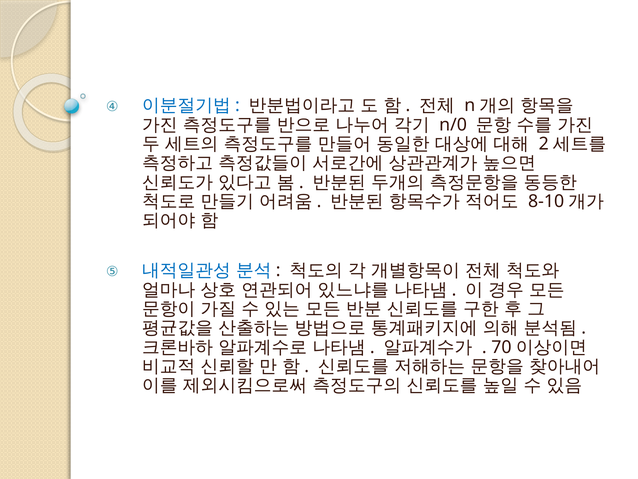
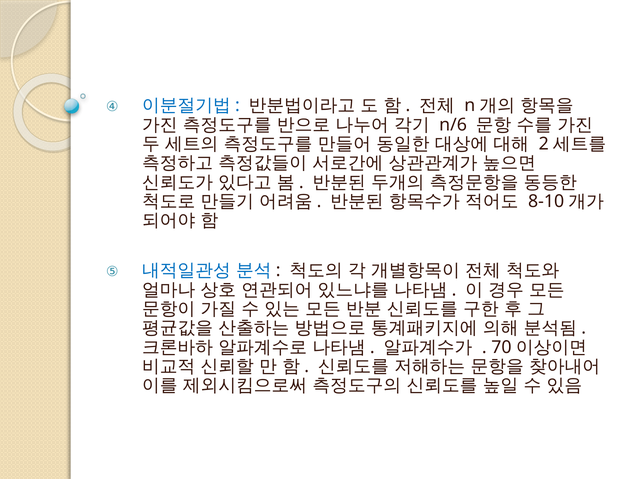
n/0: n/0 -> n/6 (453, 125)
